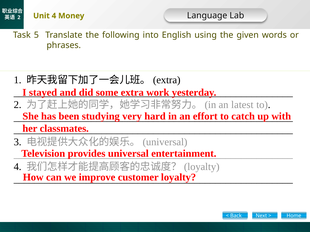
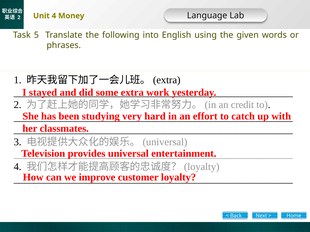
latest: latest -> credit (242, 105)
